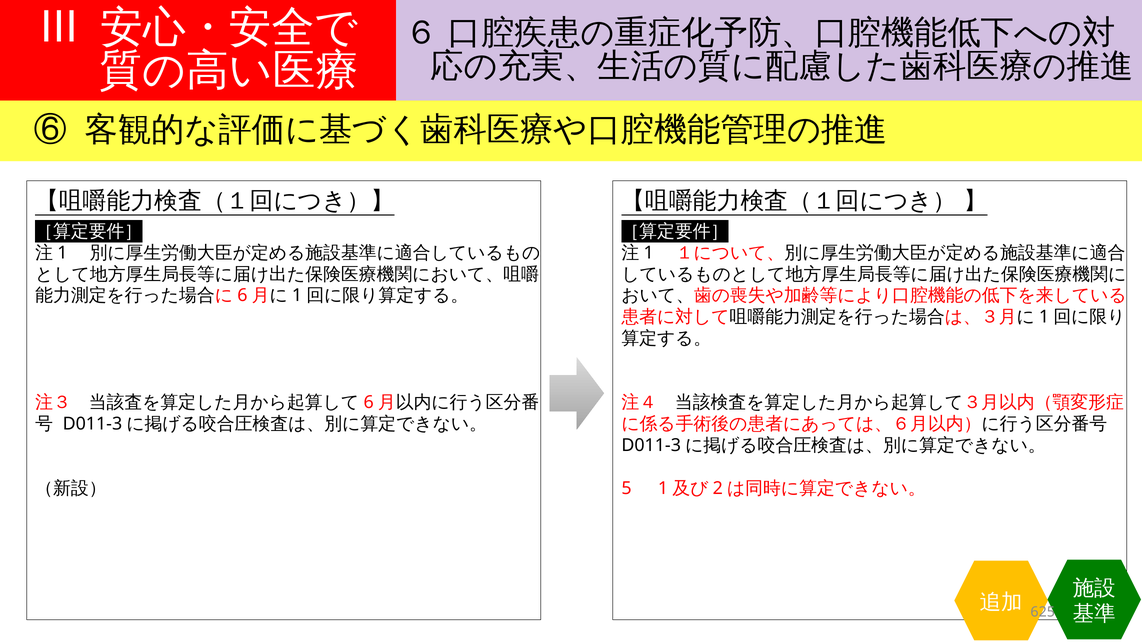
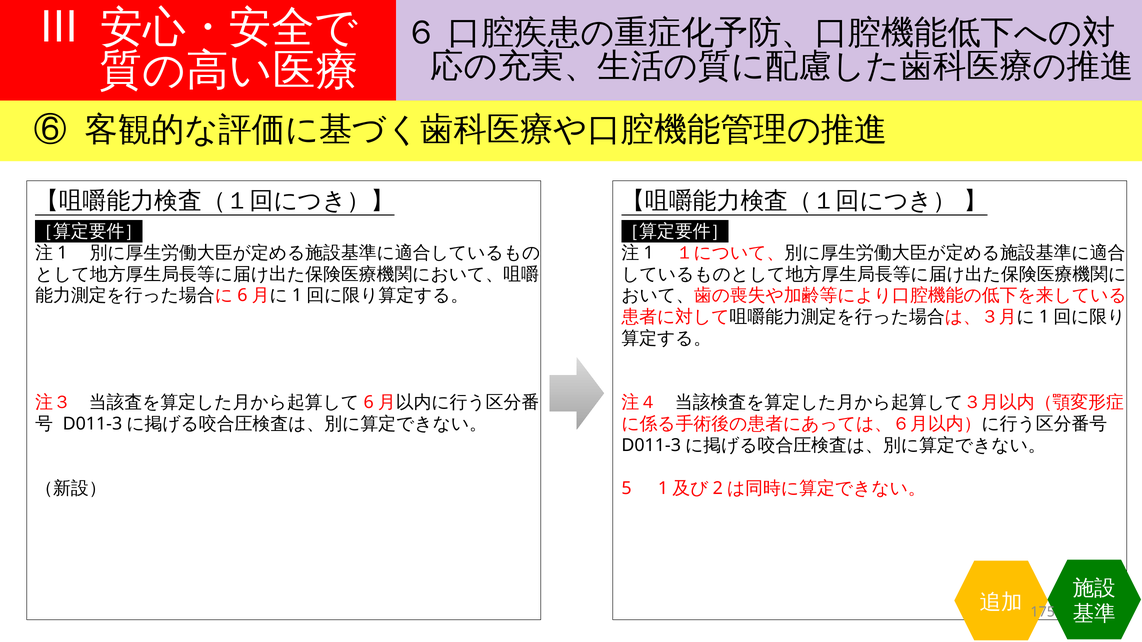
625: 625 -> 175 (1043, 612)
